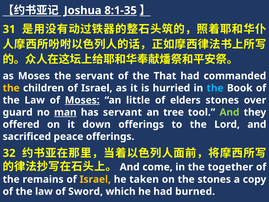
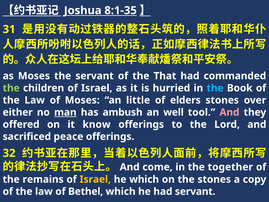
the colour: yellow -> light green (11, 88)
Moses underline: present -> none (82, 100)
guard: guard -> either (18, 112)
has servant: servant -> ambush (123, 112)
tree: tree -> well (174, 112)
And colour: light green -> pink (229, 112)
down: down -> know (97, 124)
he taken: taken -> which (144, 179)
Sword: Sword -> Bethel (86, 191)
had burned: burned -> servant (195, 191)
